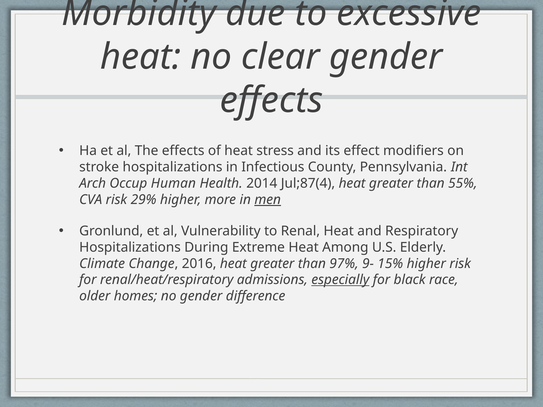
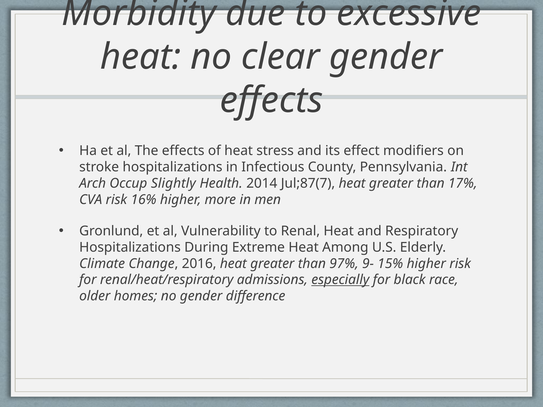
Human: Human -> Slightly (173, 183)
Jul;87(4: Jul;87(4 -> Jul;87(7 (308, 183)
55%: 55% -> 17% (463, 183)
29%: 29% -> 16% (144, 200)
men underline: present -> none (268, 200)
